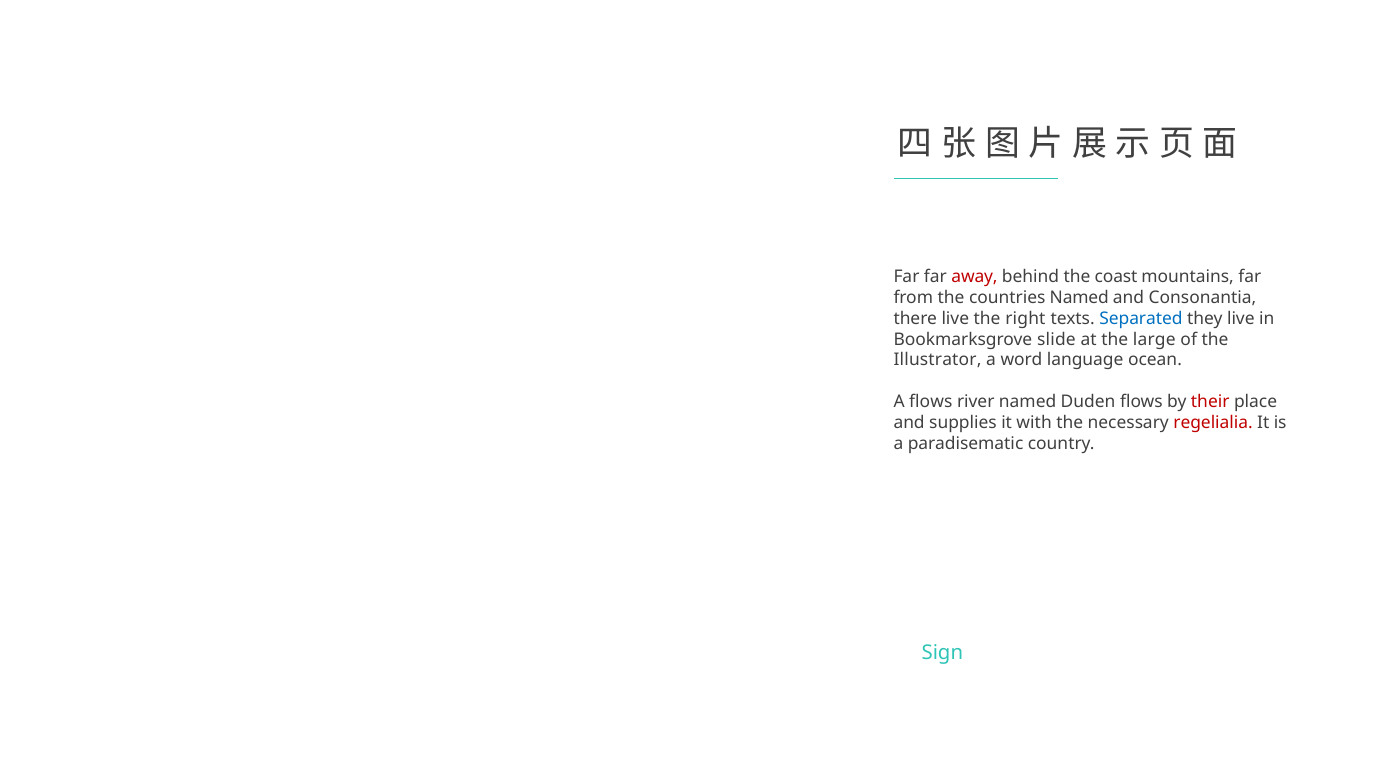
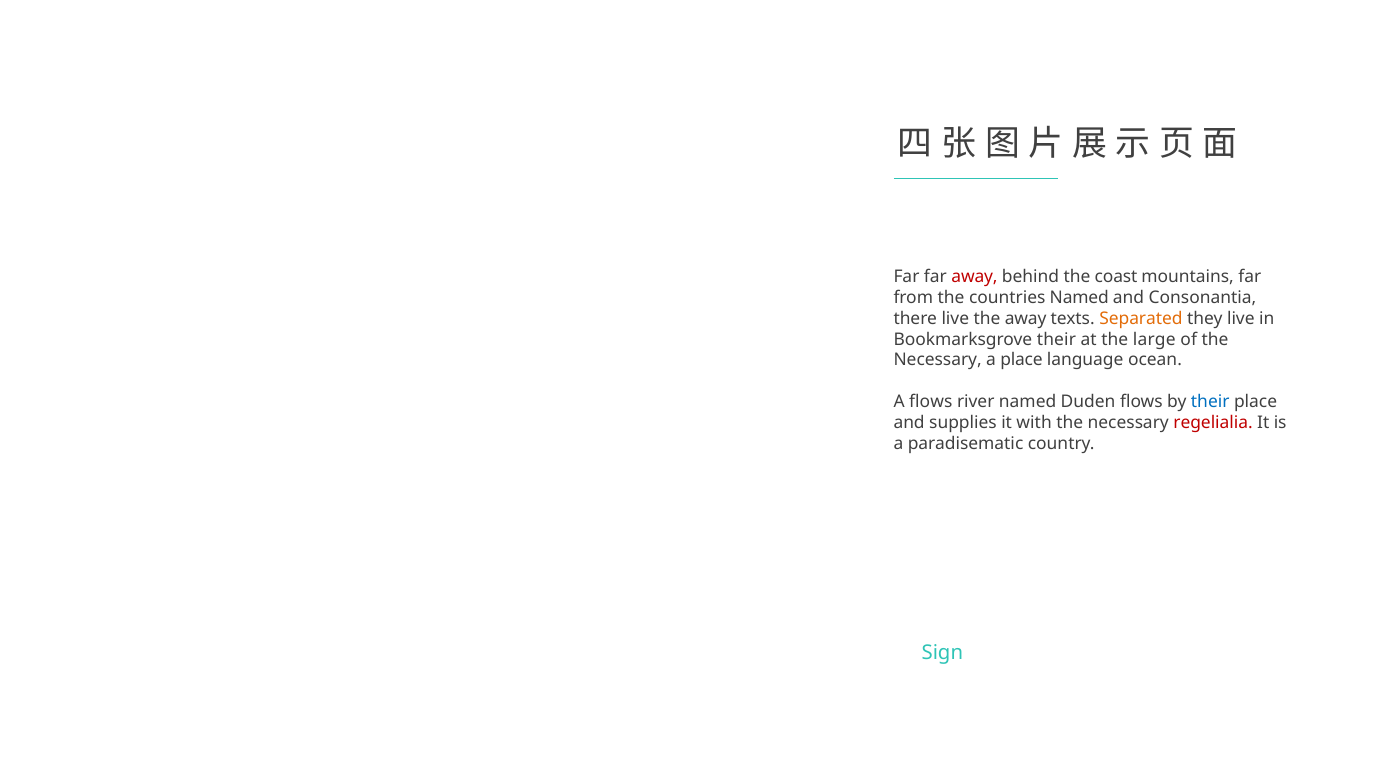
the right: right -> away (1026, 318)
Separated colour: blue -> orange (1141, 318)
Bookmarksgrove slide: slide -> their (1056, 339)
Illustrator: Illustrator -> Necessary (938, 360)
a word: word -> place (1022, 360)
their colour: red -> blue (1210, 402)
